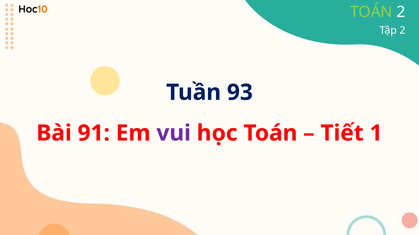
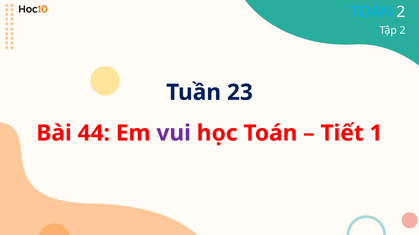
TOÁN colour: light green -> light blue (371, 12)
93: 93 -> 23 (240, 93)
91: 91 -> 44 (94, 134)
